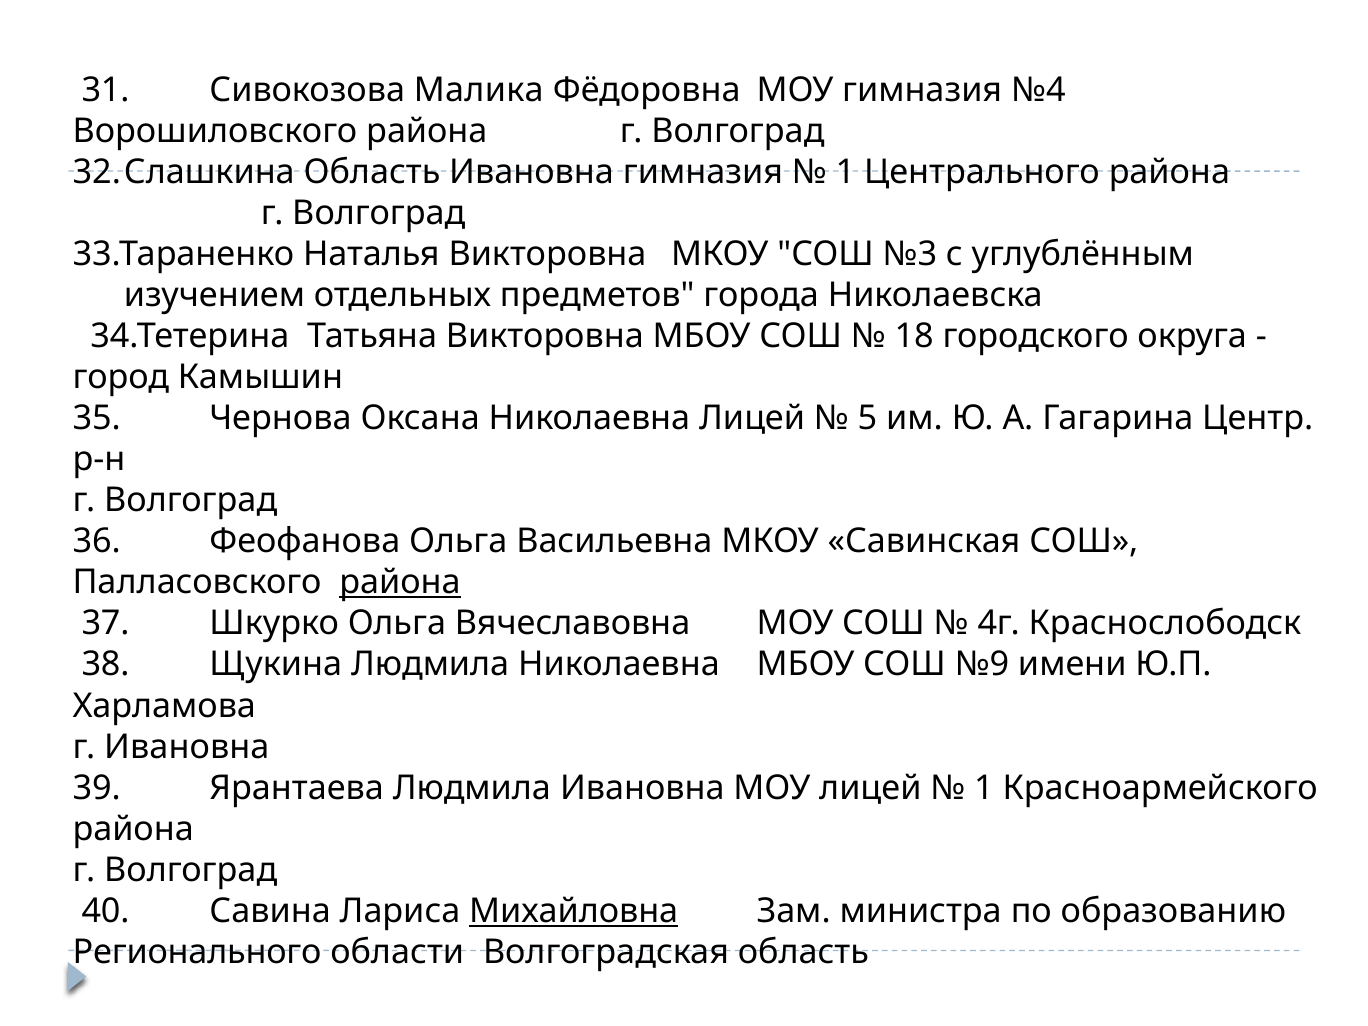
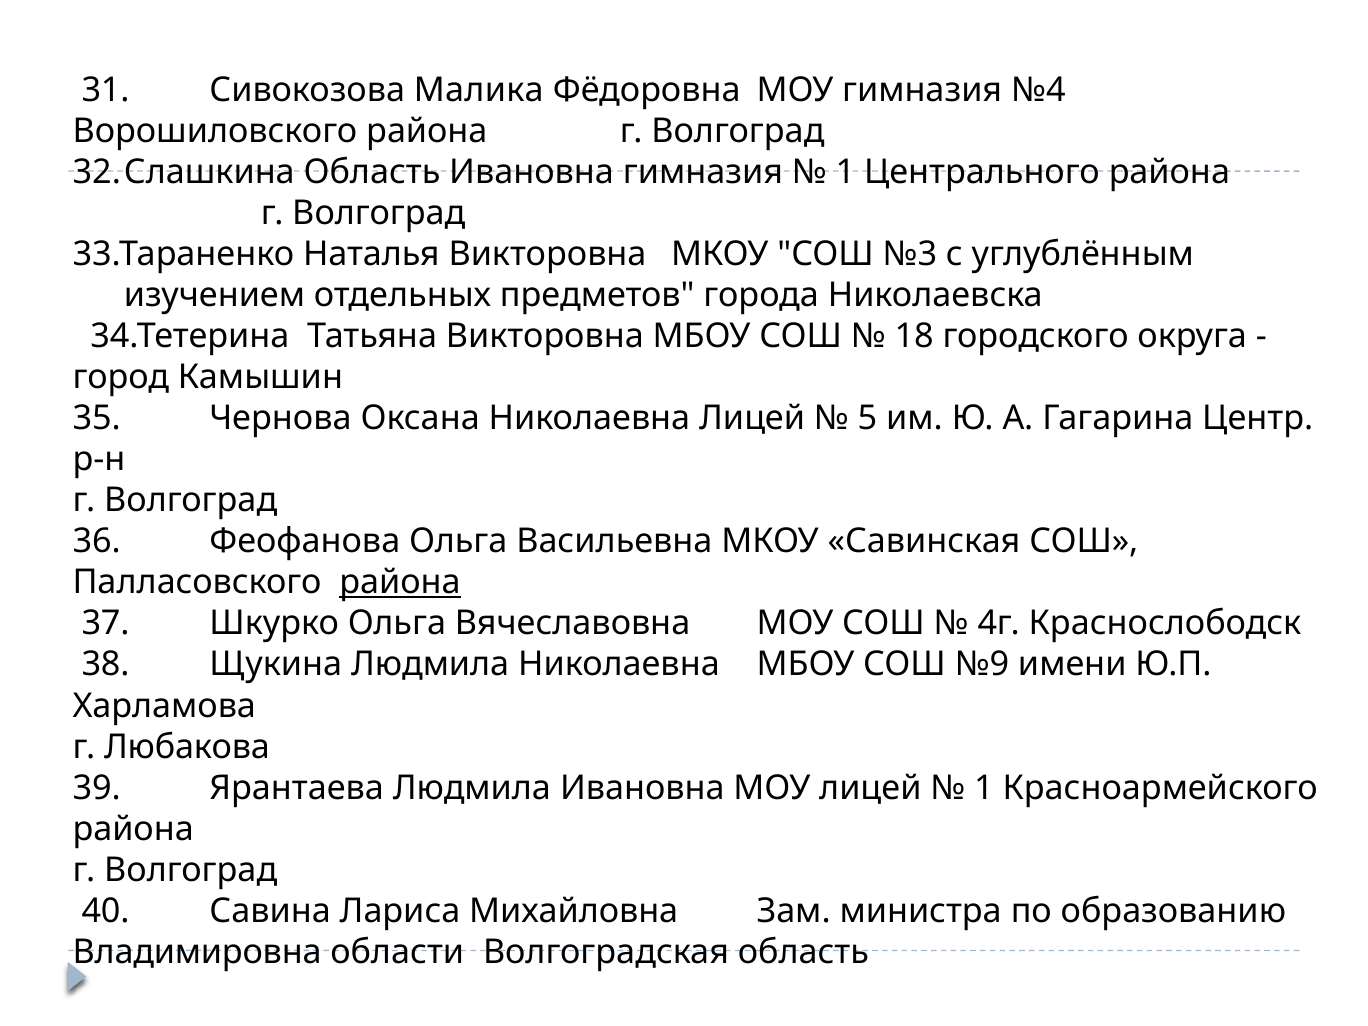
г Ивановна: Ивановна -> Любакова (187, 747)
Михайловна underline: present -> none (574, 911)
Регионального: Регионального -> Владимировна (197, 952)
